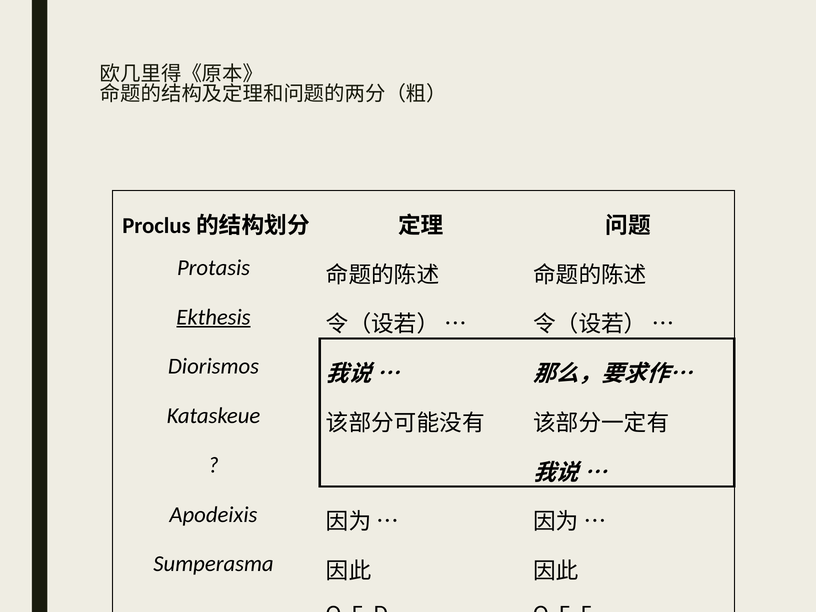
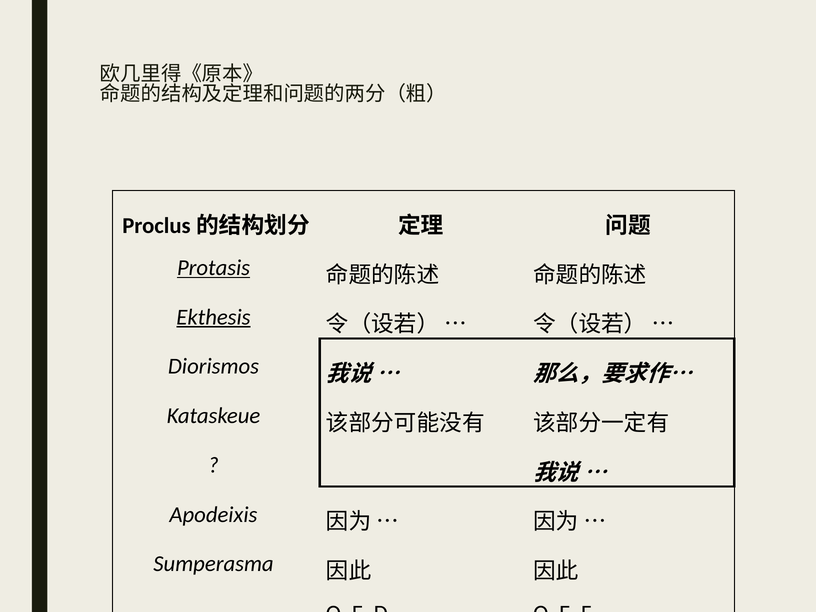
Protasis underline: none -> present (214, 268)
